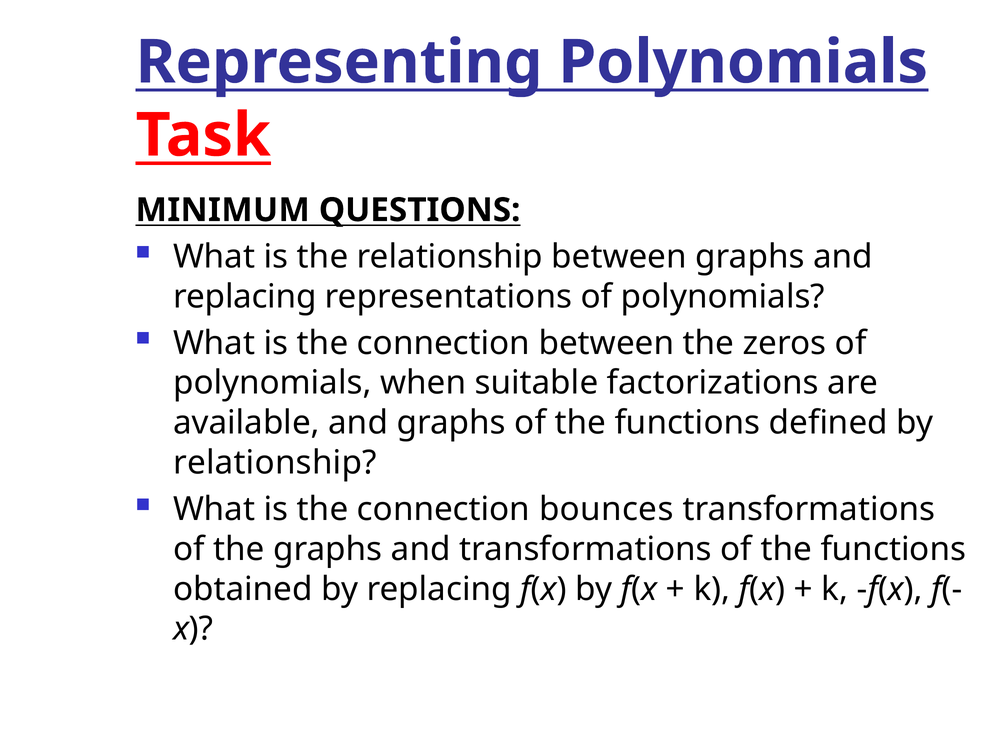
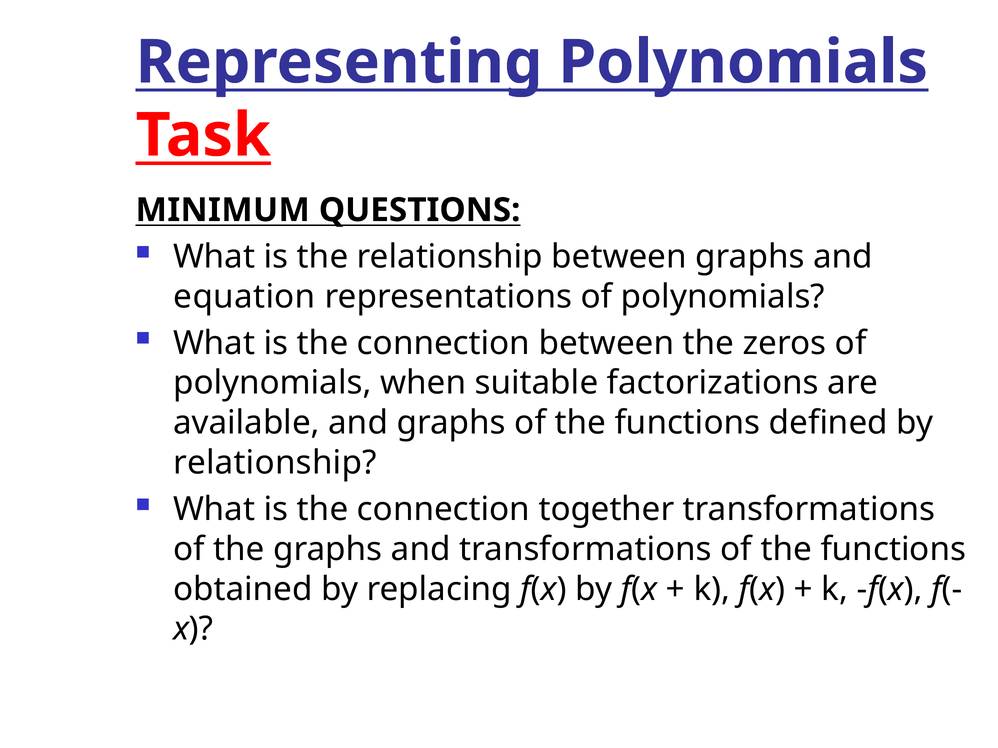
replacing: replacing -> equation (244, 297)
bounces: bounces -> together (607, 510)
